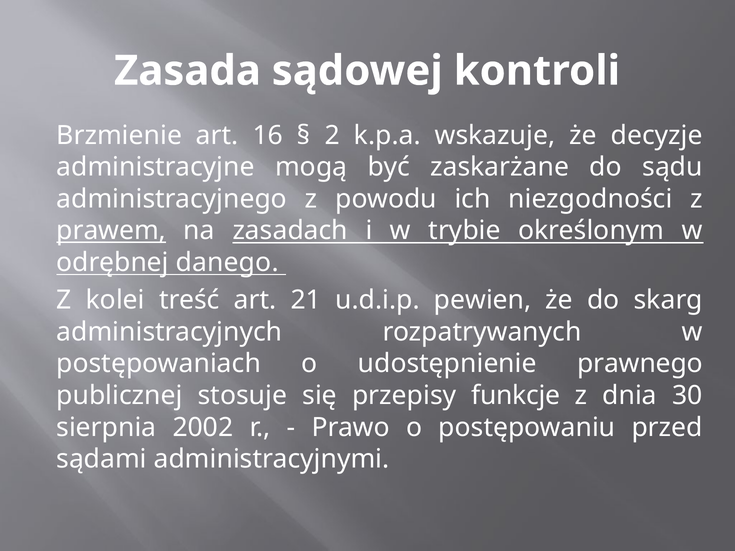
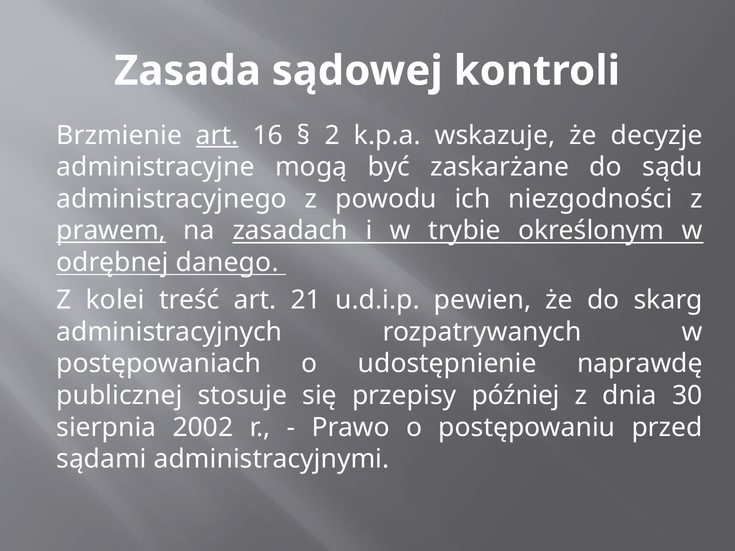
art underline: none -> present (217, 135)
prawnego: prawnego -> naprawdę (640, 364)
funkcje: funkcje -> później (516, 396)
